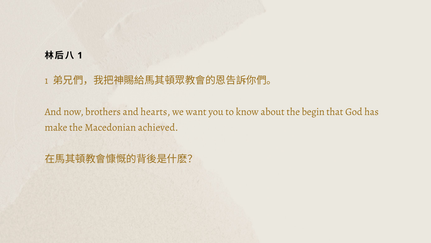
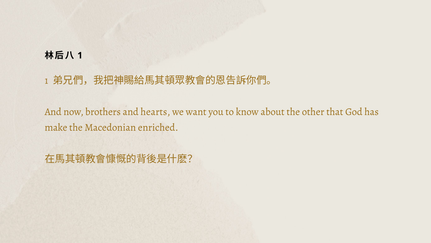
begin: begin -> other (313, 112)
achieved: achieved -> enriched (158, 127)
